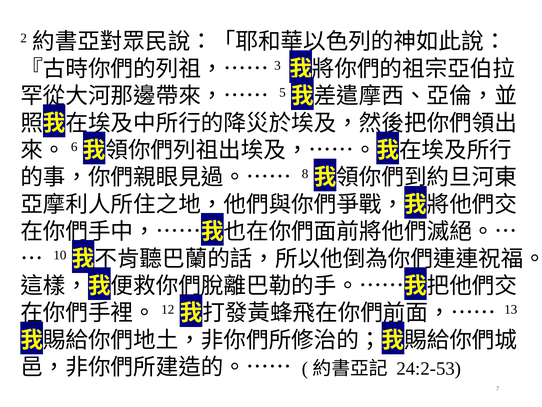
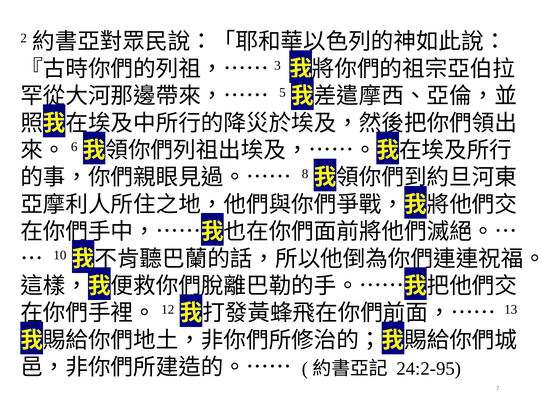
24:2-53: 24:2-53 -> 24:2-95 (429, 368)
